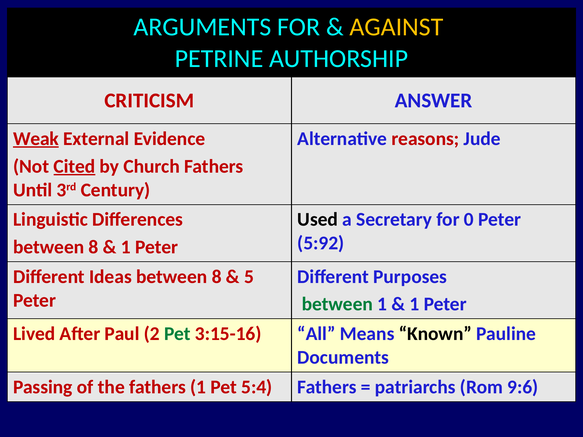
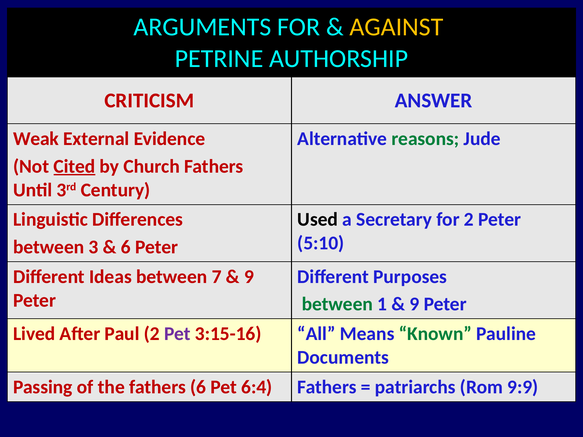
Weak underline: present -> none (36, 139)
reasons colour: red -> green (425, 139)
for 0: 0 -> 2 (469, 220)
5:92: 5:92 -> 5:10 (321, 243)
8: 8 -> 3 (94, 247)
1: 1 -> 6 (126, 247)
Ideas between 8: 8 -> 7 (217, 277)
5: 5 -> 9 (249, 277)
1: 1 -> 9 (414, 304)
Pet colour: green -> purple (177, 334)
Known colour: black -> green (435, 334)
fathers 1: 1 -> 6 (198, 387)
5:4: 5:4 -> 6:4 (257, 387)
9:6: 9:6 -> 9:9 (523, 387)
